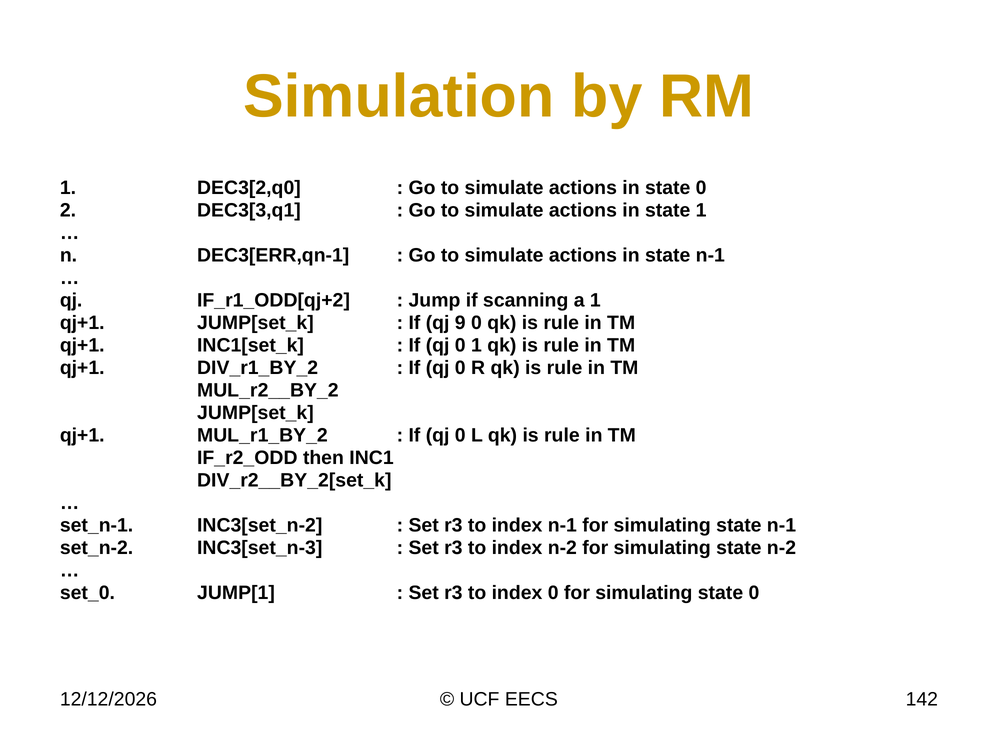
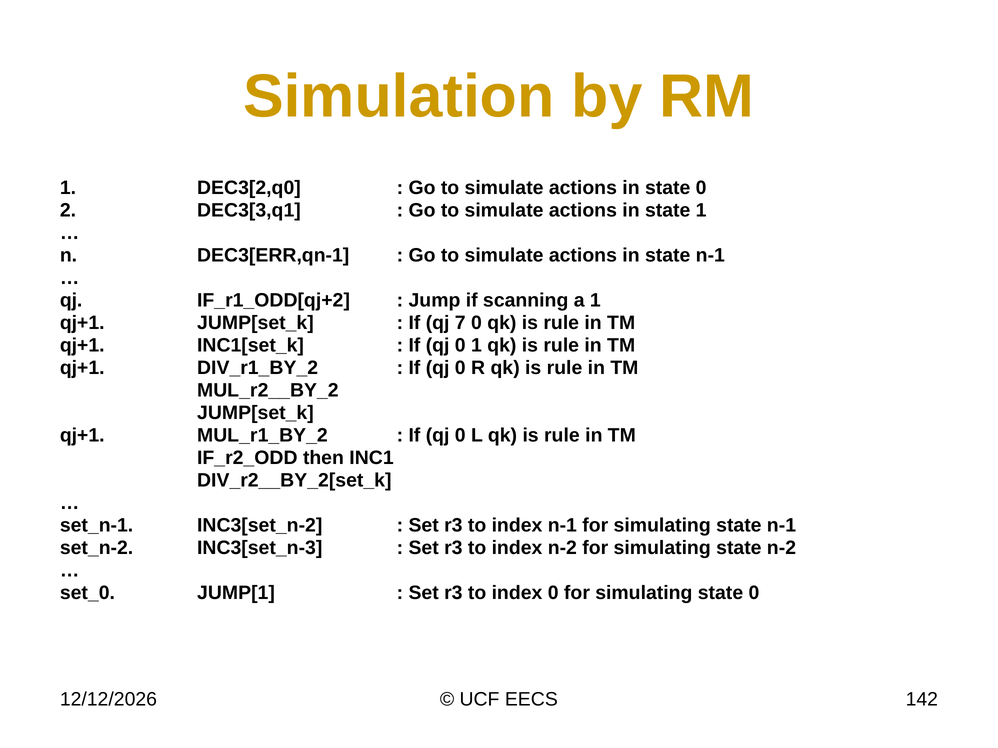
9: 9 -> 7 (460, 323)
